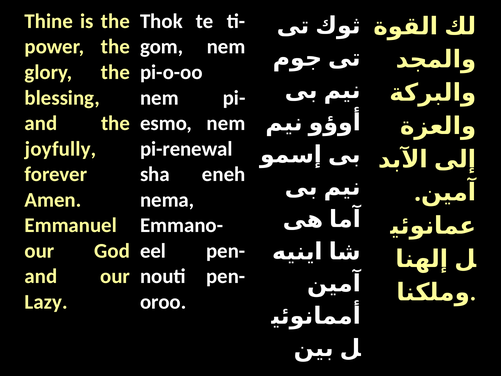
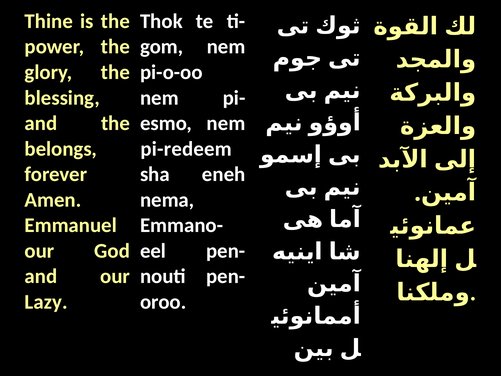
joyfully: joyfully -> belongs (61, 149)
pi-renewal: pi-renewal -> pi-redeem (186, 149)
